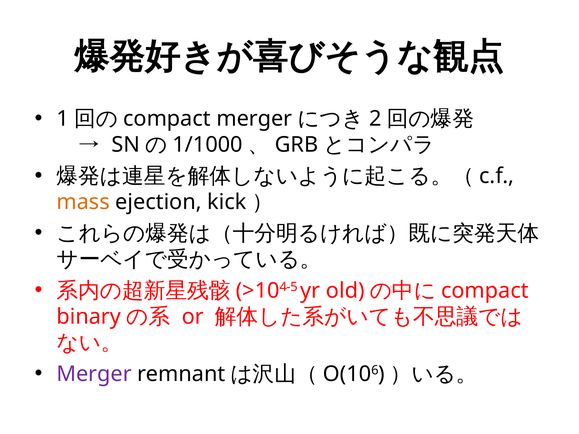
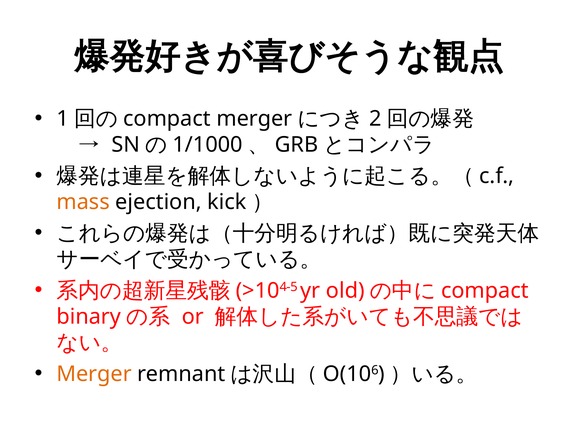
Merger colour: purple -> orange (94, 374)
